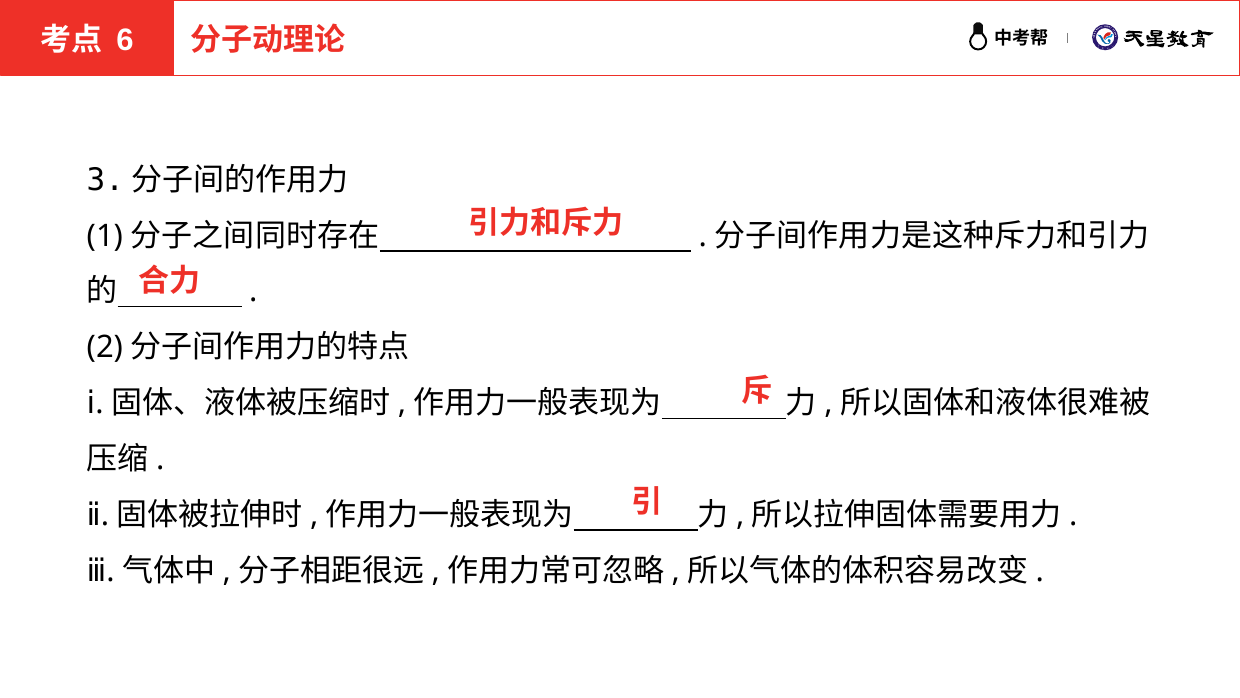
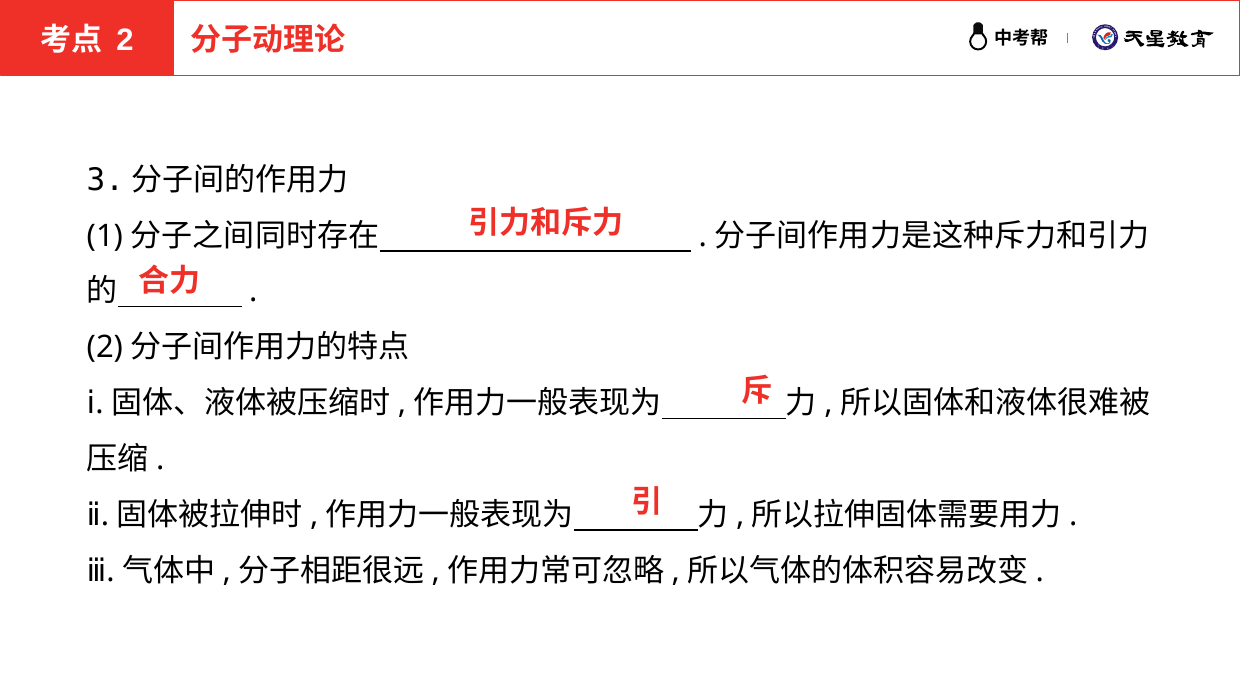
6: 6 -> 2 (125, 40)
